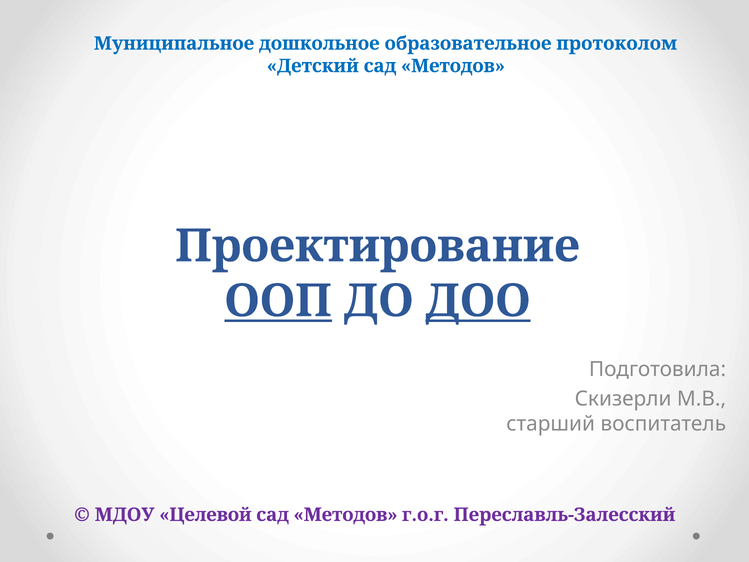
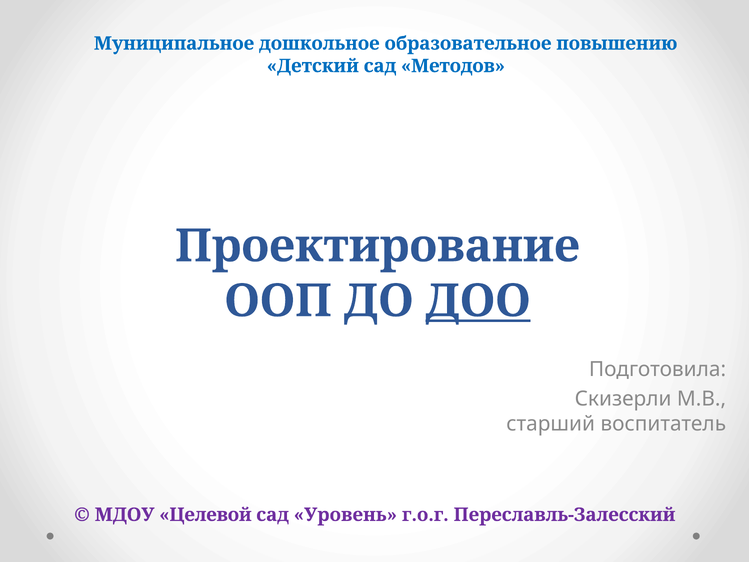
протоколом: протоколом -> повышению (617, 43)
ООП underline: present -> none (278, 301)
Методов: Методов -> Уровень (345, 515)
